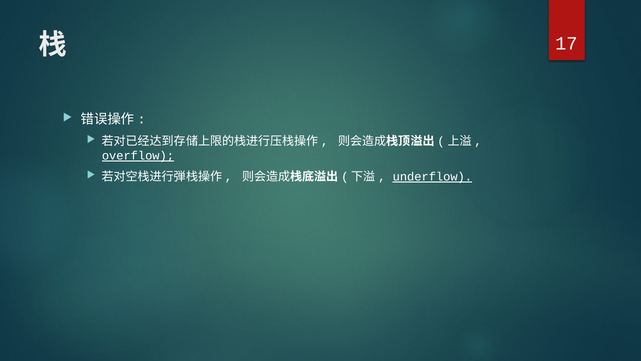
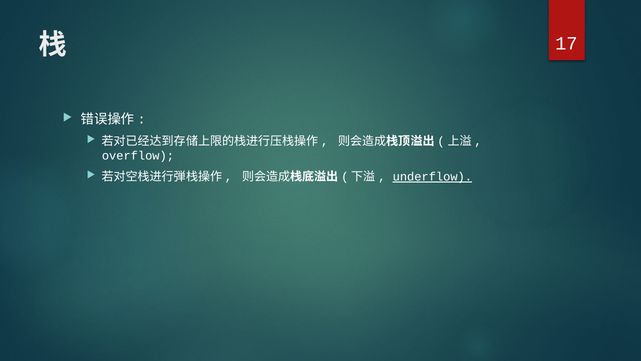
overflow underline: present -> none (138, 156)
